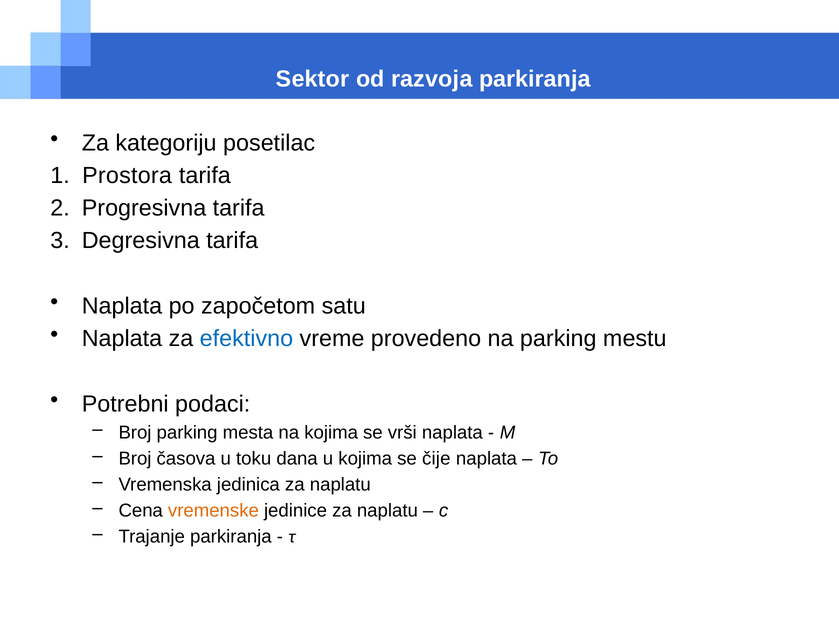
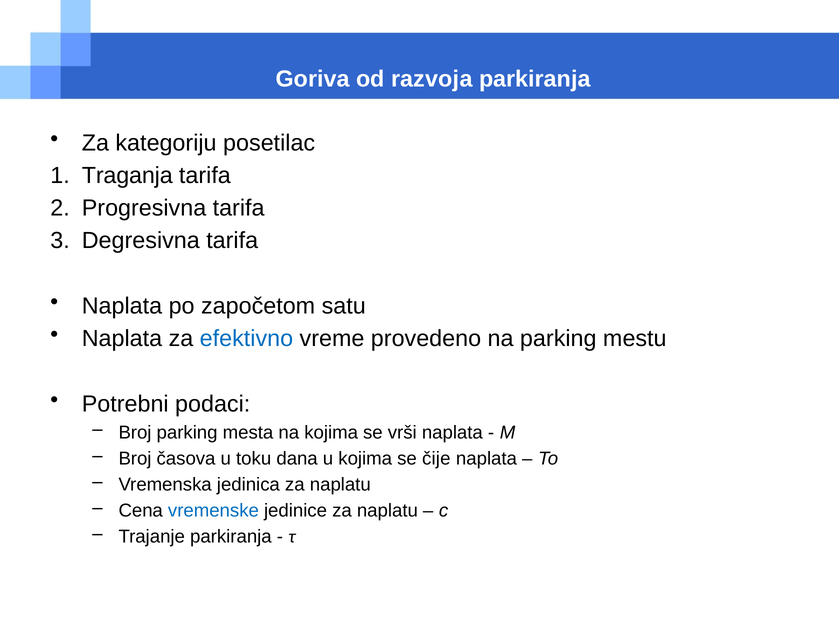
Sektor: Sektor -> Goriva (313, 79)
Prostora: Prostora -> Traganja (127, 176)
vremenske colour: orange -> blue (213, 511)
